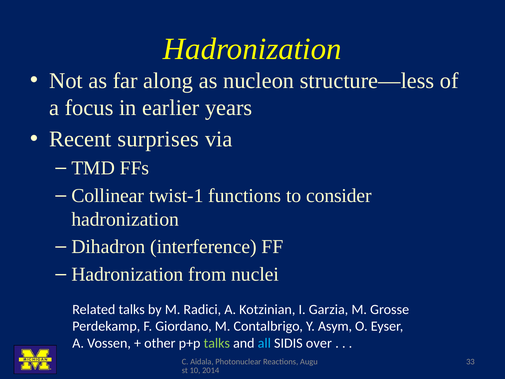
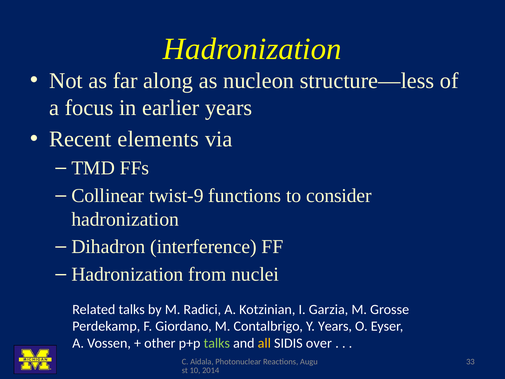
surprises: surprises -> elements (158, 139)
twist-1: twist-1 -> twist-9 (176, 196)
Y Asym: Asym -> Years (335, 326)
all colour: light blue -> yellow (264, 343)
